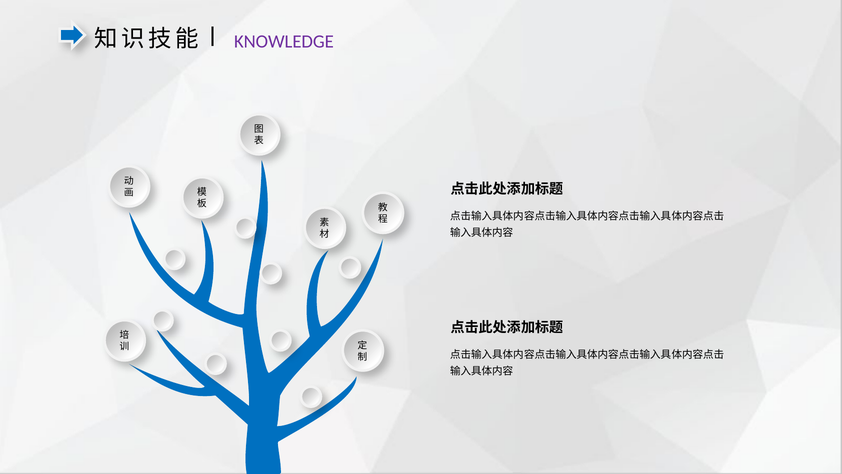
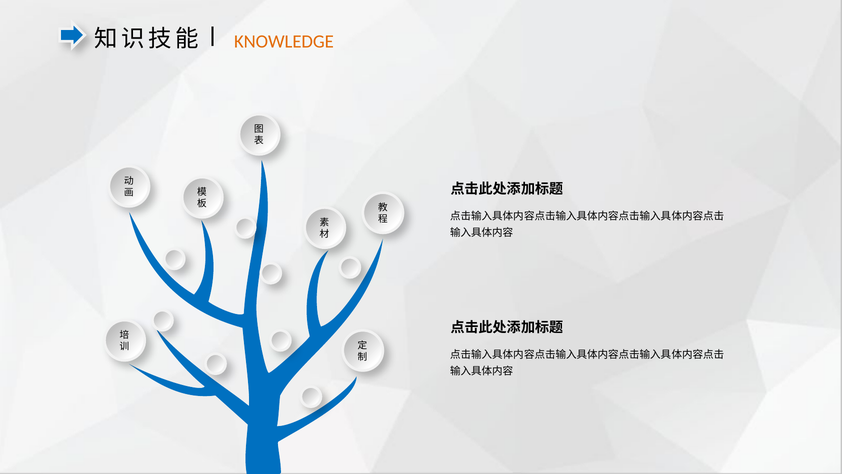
KNOWLEDGE colour: purple -> orange (284, 41)
